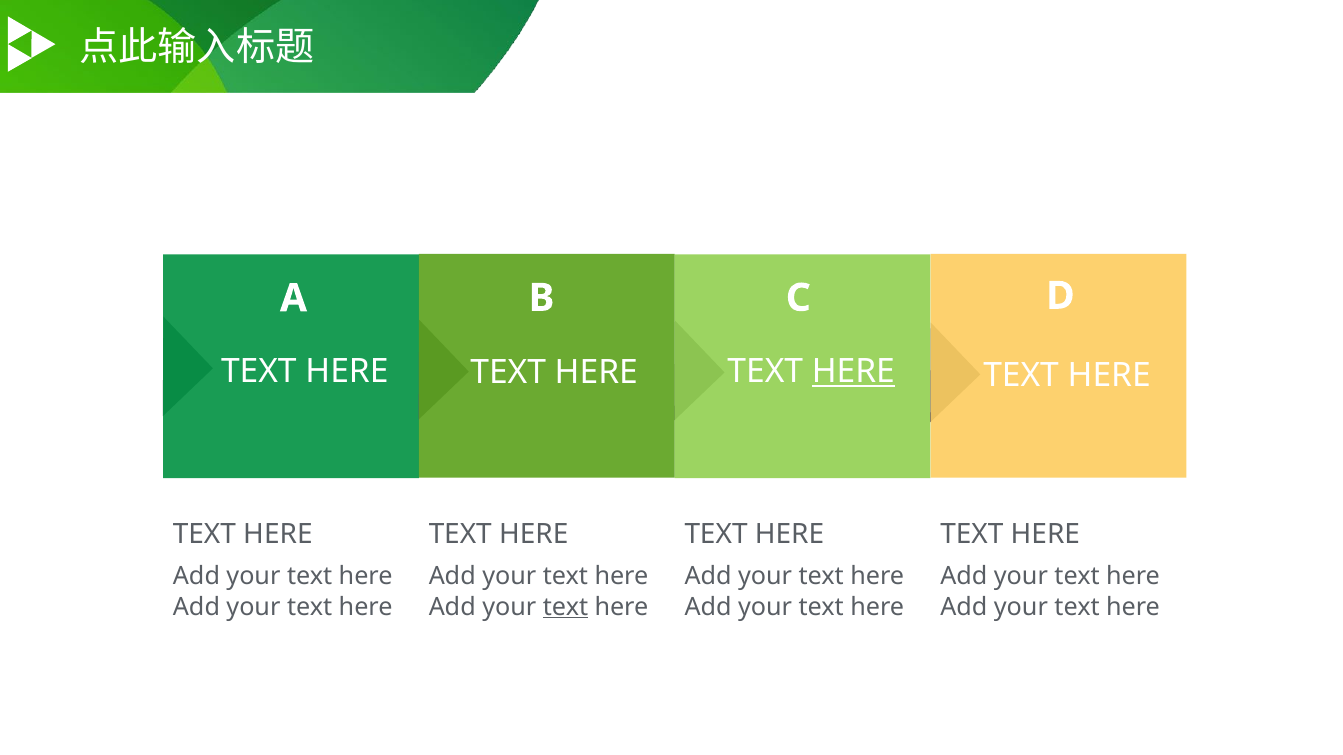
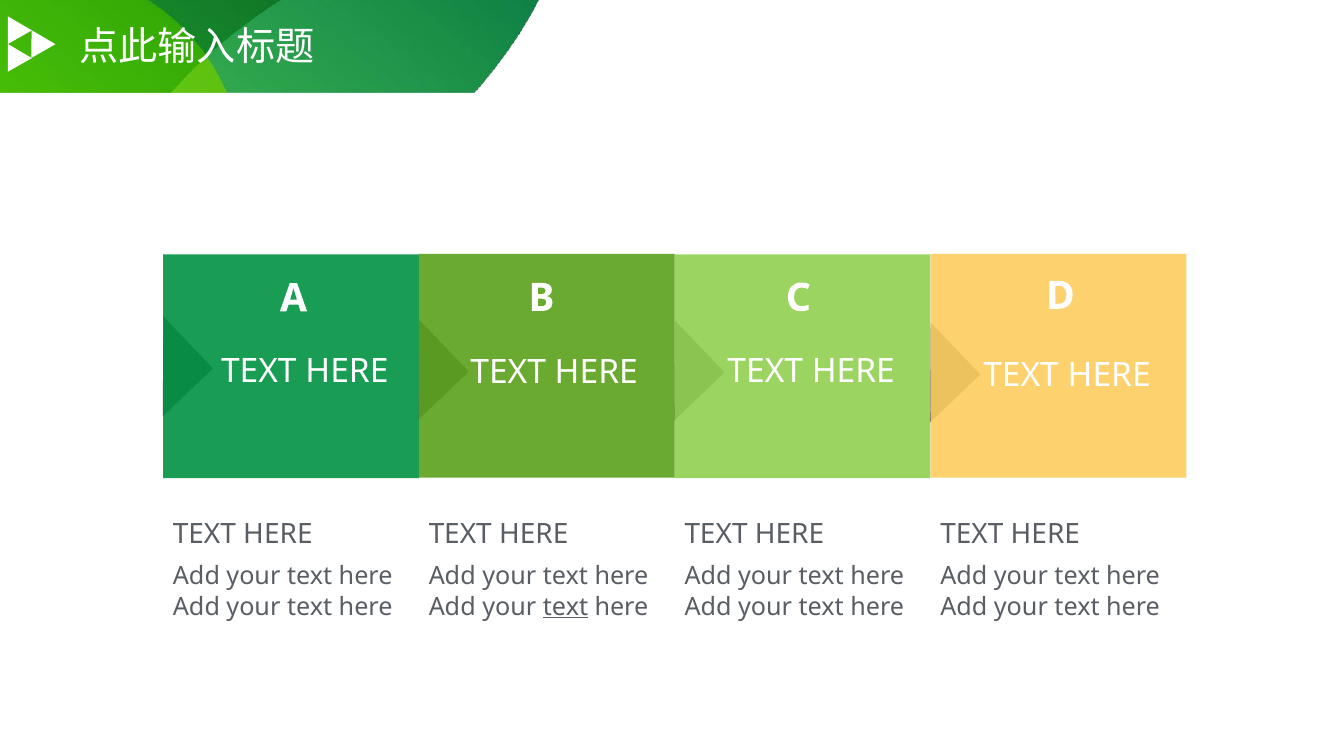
HERE underline: present -> none (853, 372)
